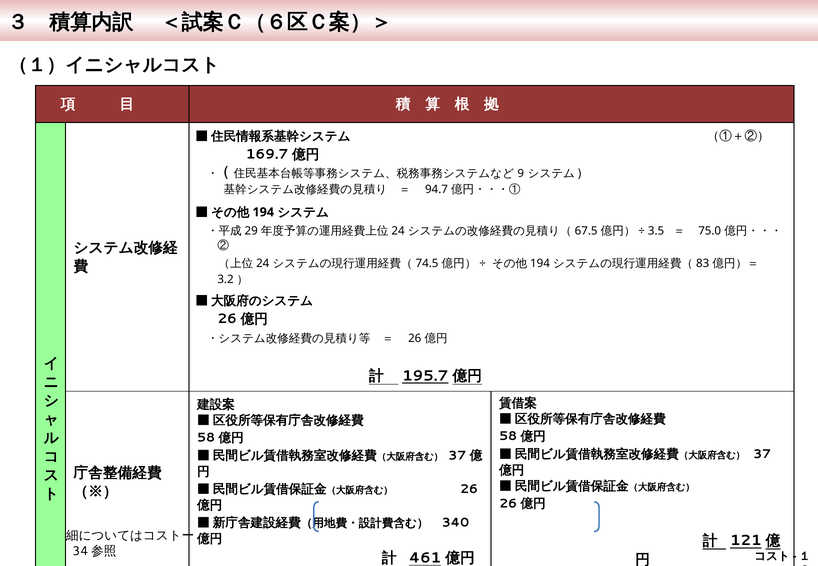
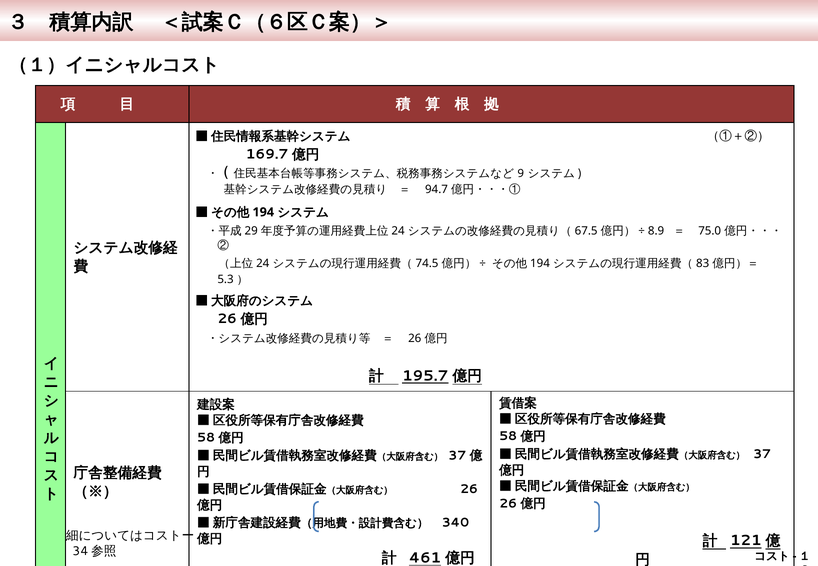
3.5: 3.5 -> 8.9 (656, 231)
3.2: 3.2 -> 5.3 (226, 279)
